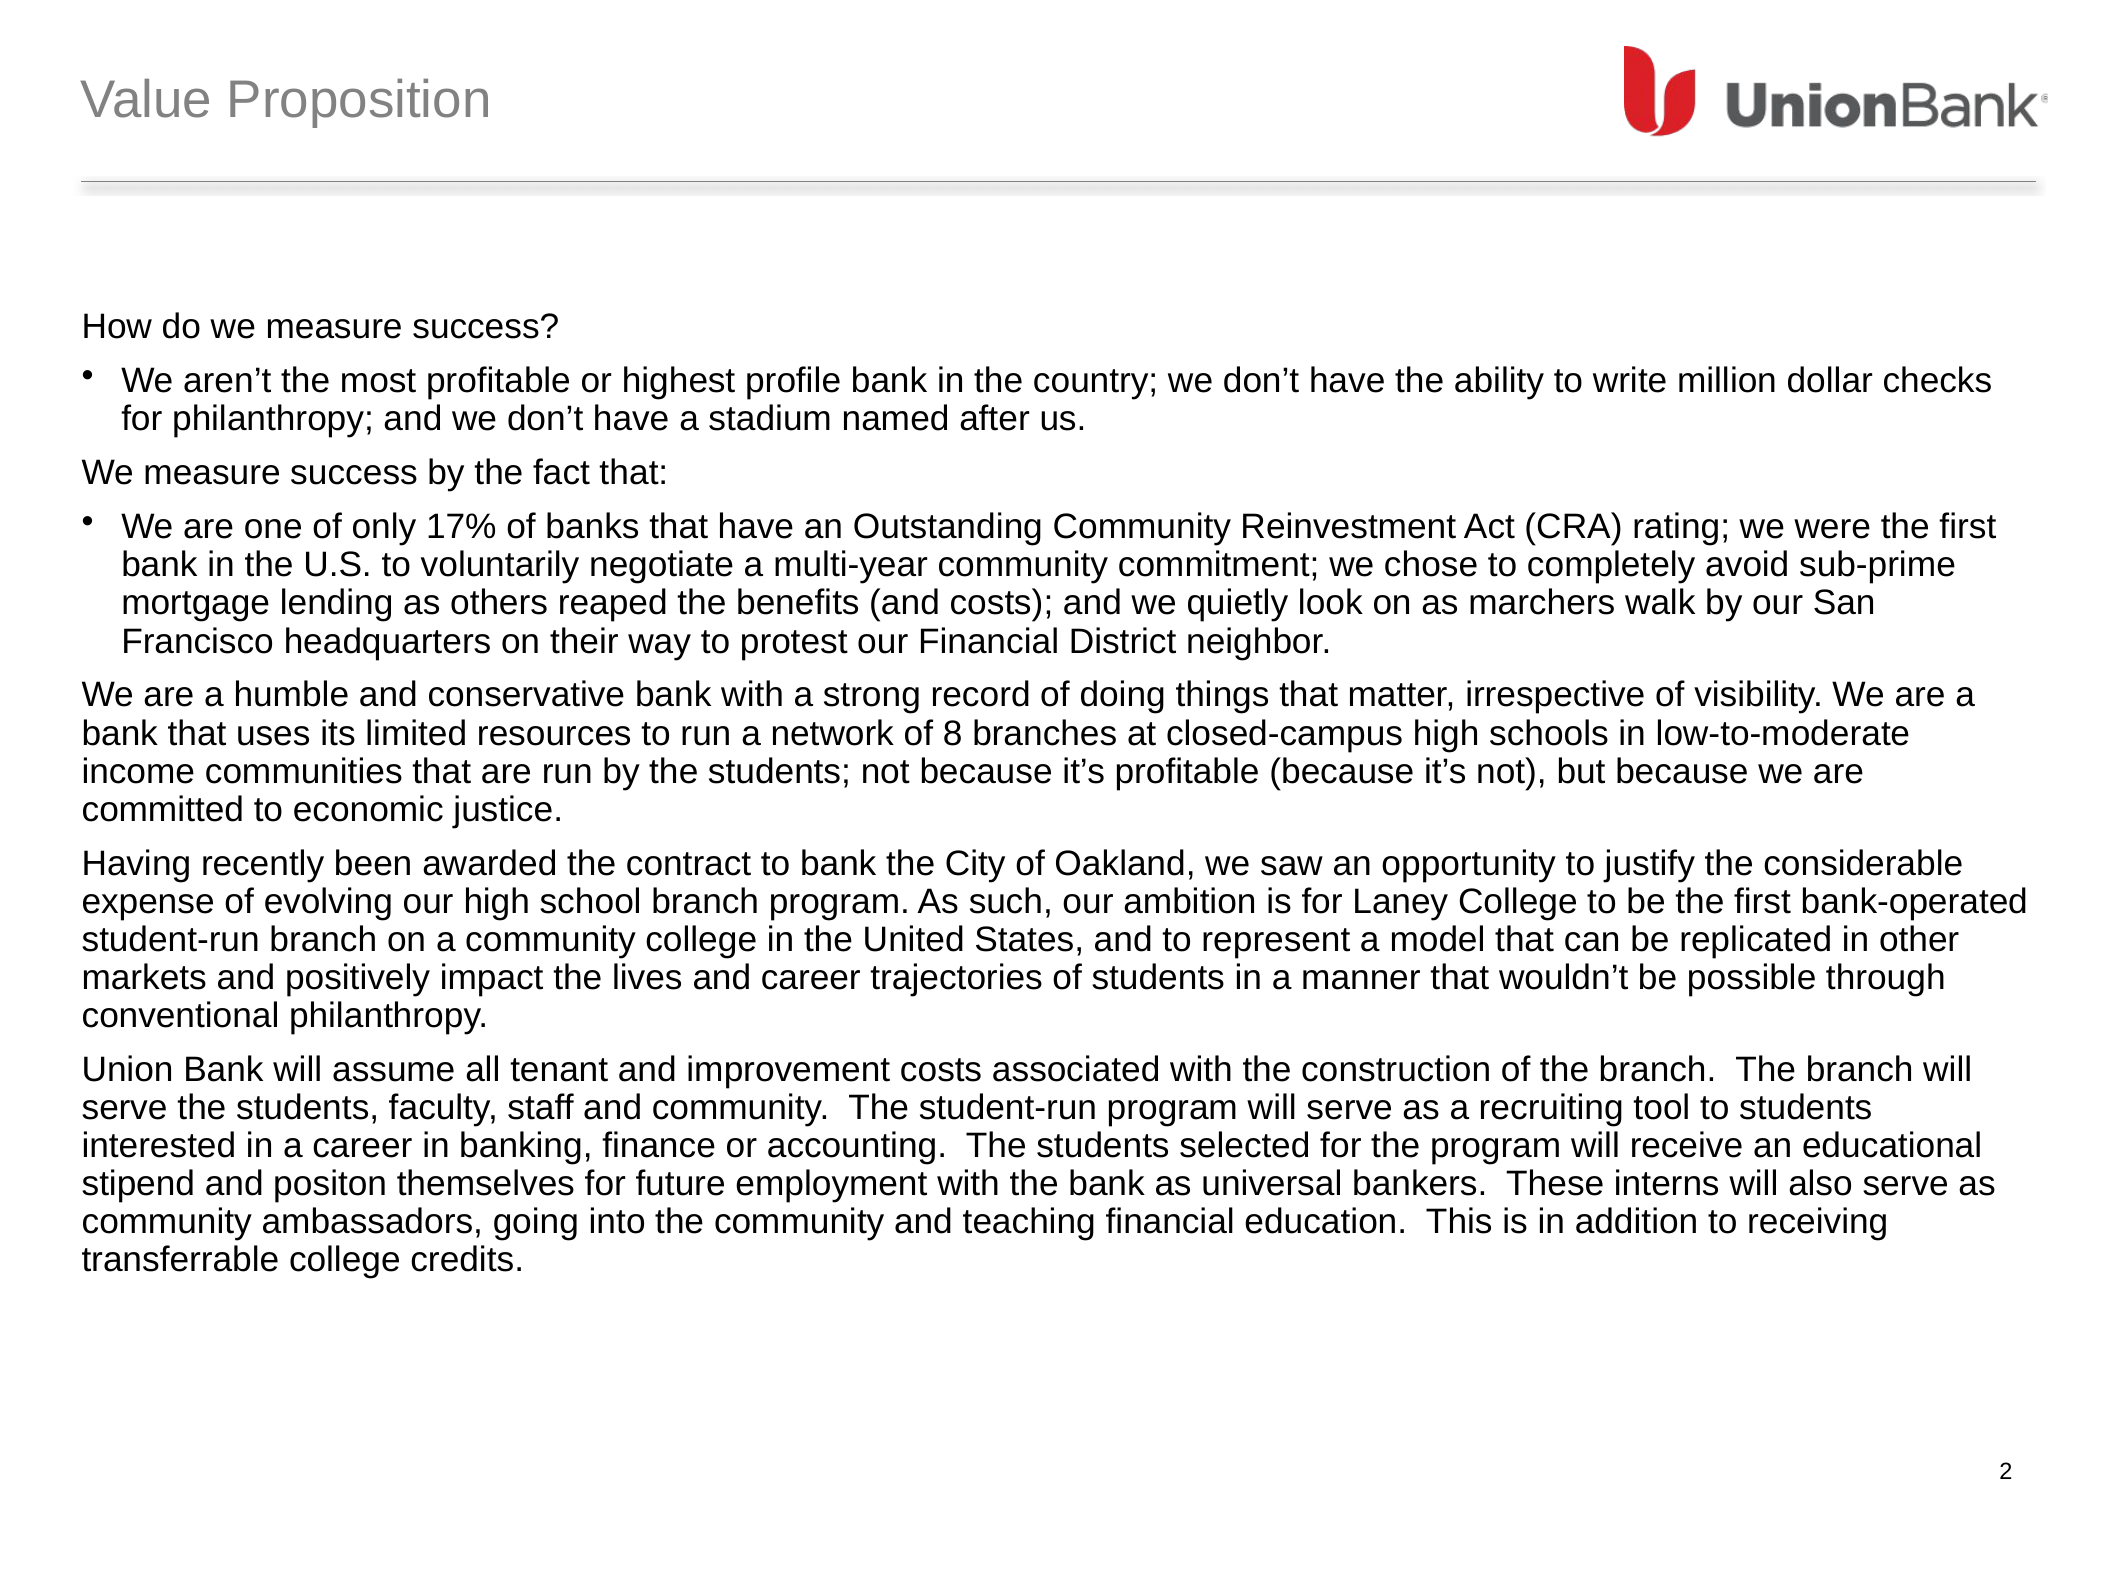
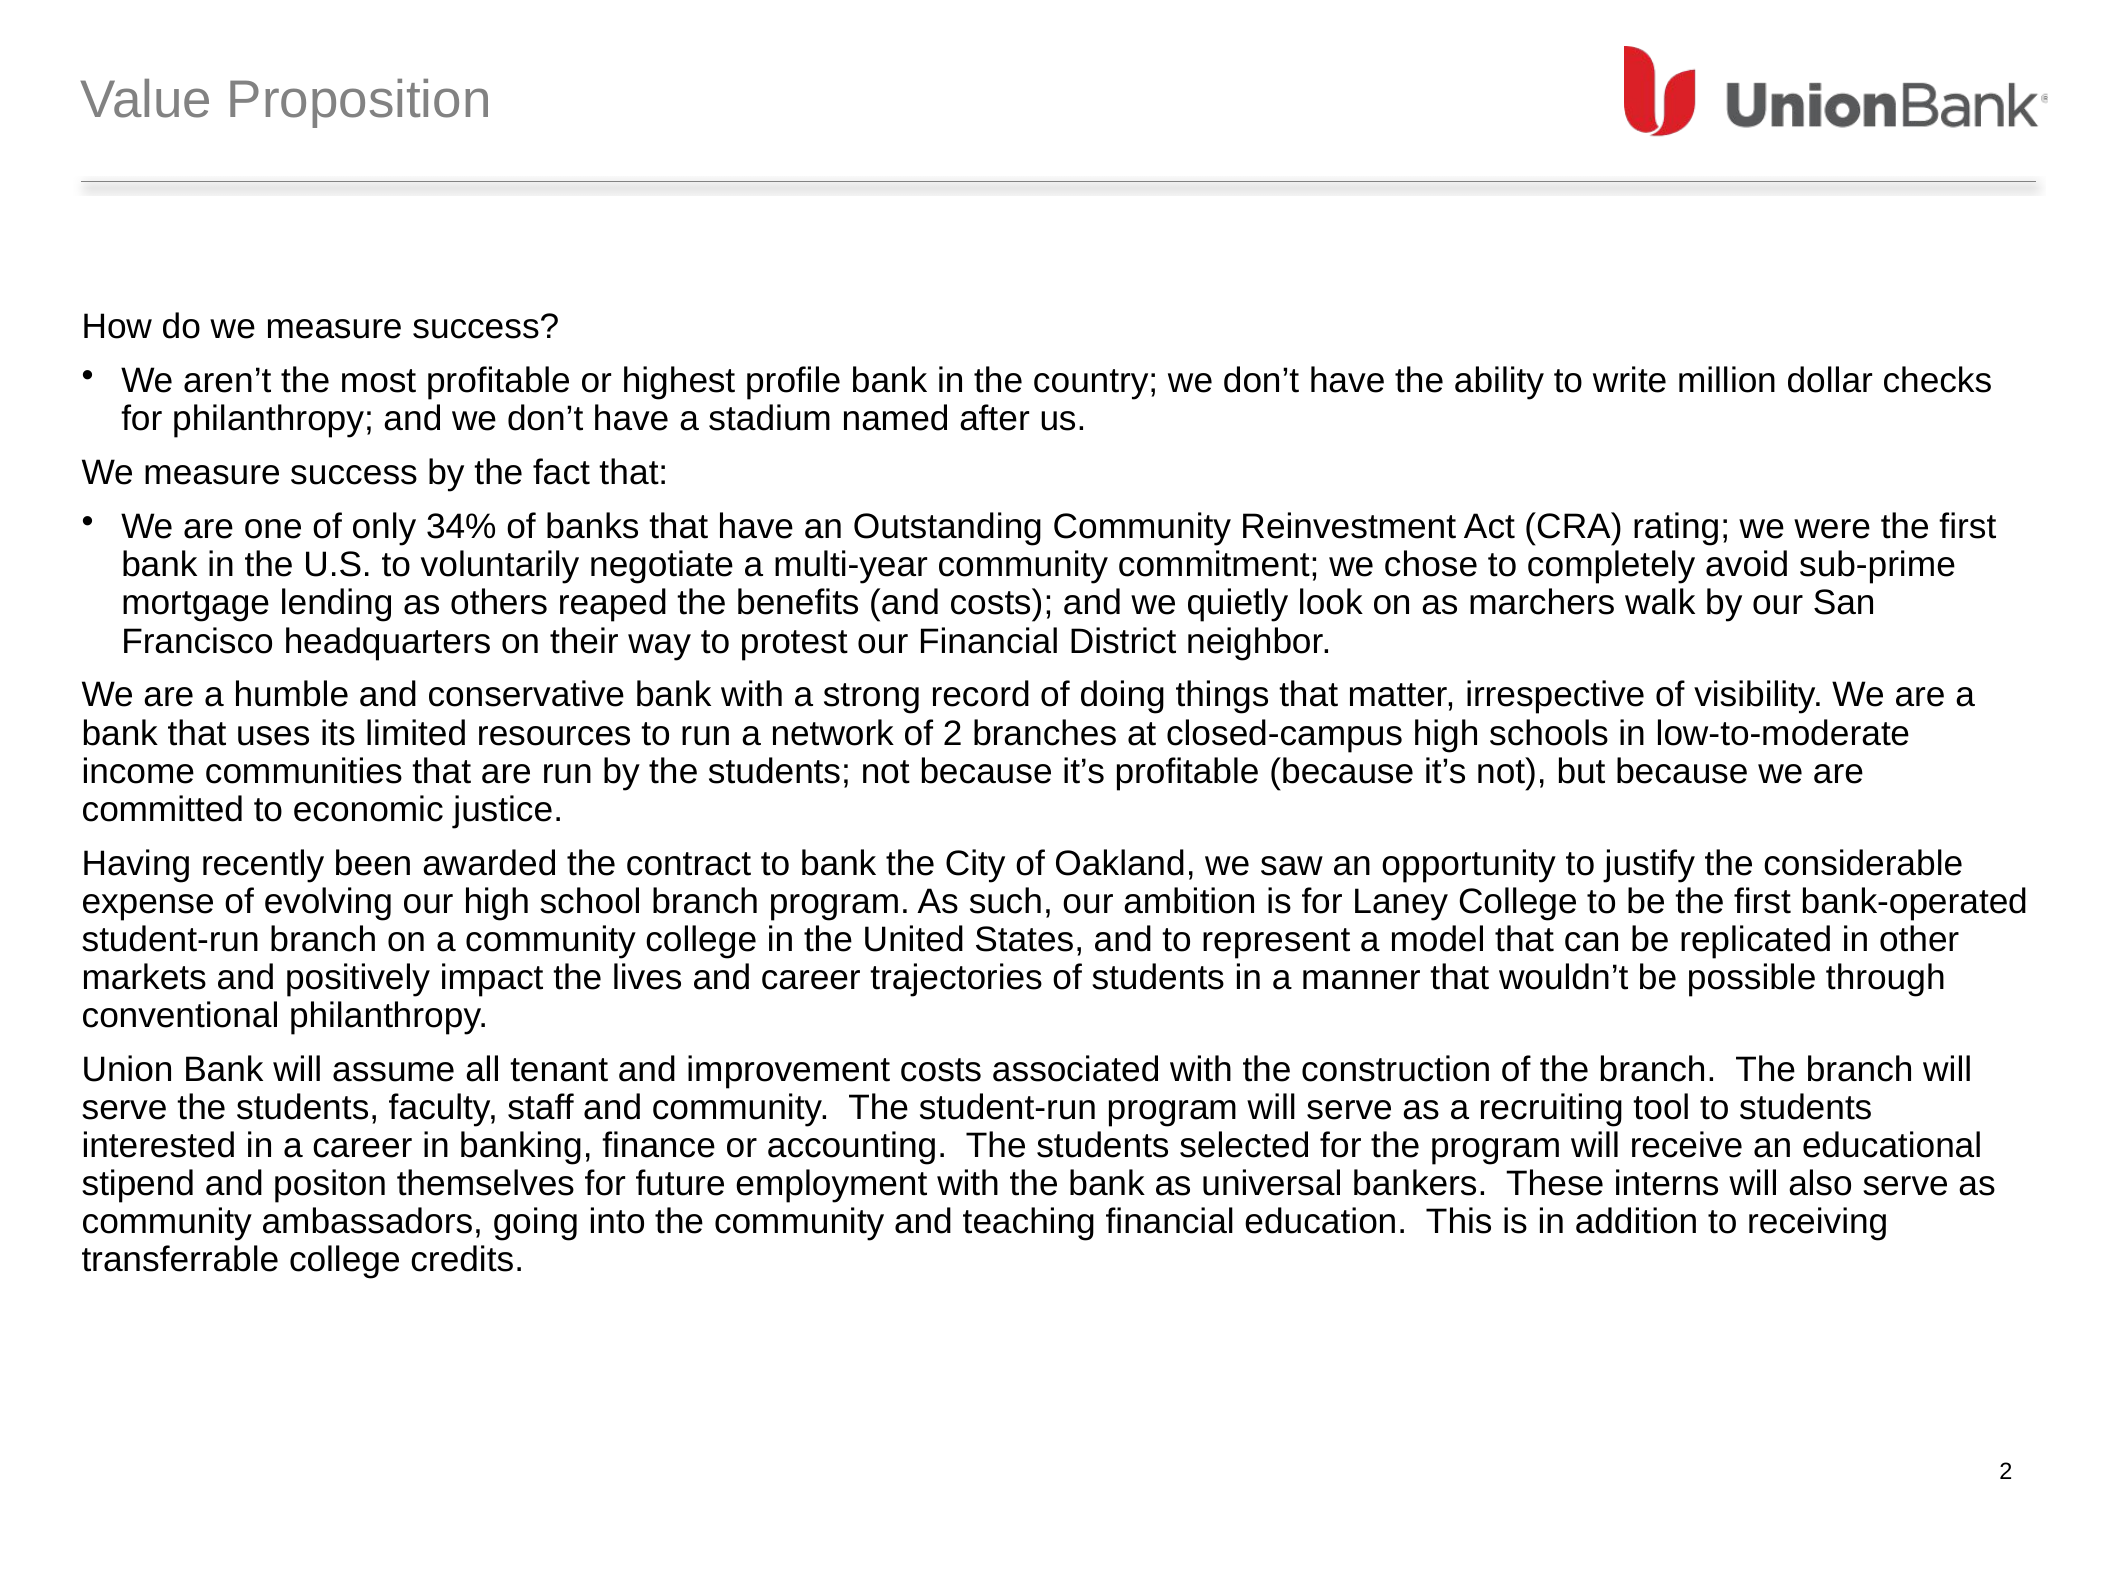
17%: 17% -> 34% (461, 527)
of 8: 8 -> 2 (953, 734)
